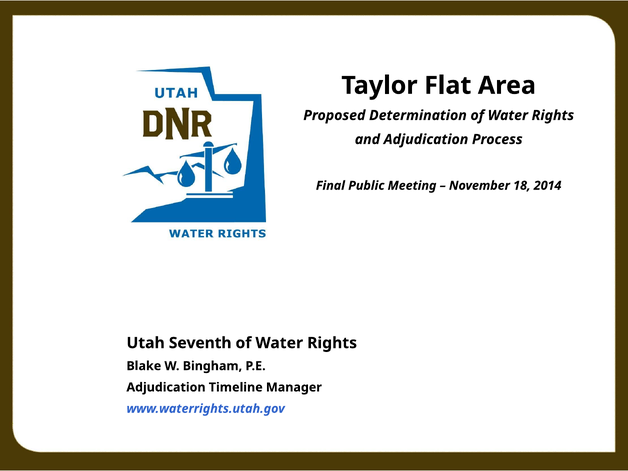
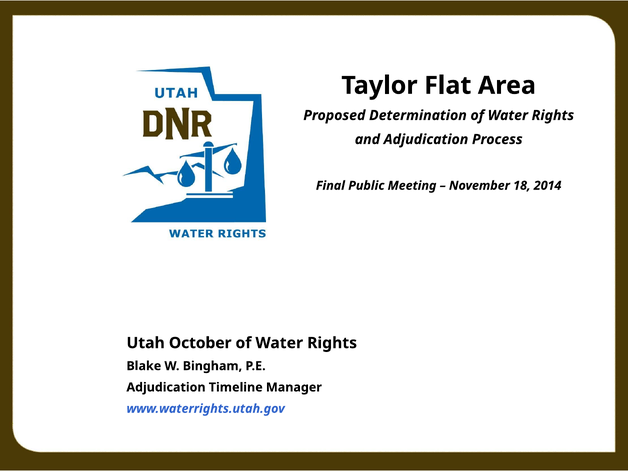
Seventh: Seventh -> October (200, 343)
